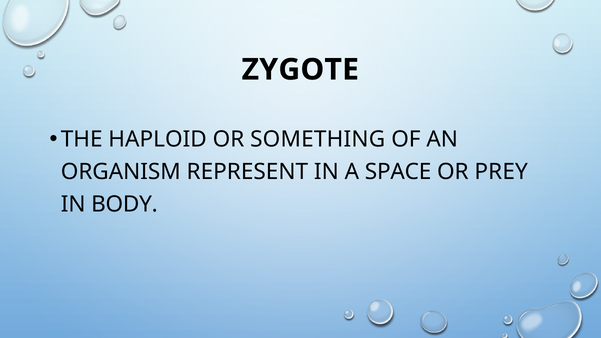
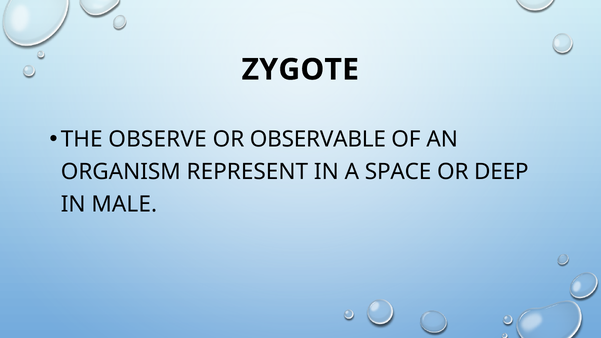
HAPLOID: HAPLOID -> OBSERVE (158, 139)
SOMETHING: SOMETHING -> OBSERVABLE (318, 139)
PREY: PREY -> DEEP (501, 172)
BODY: BODY -> MALE (124, 204)
